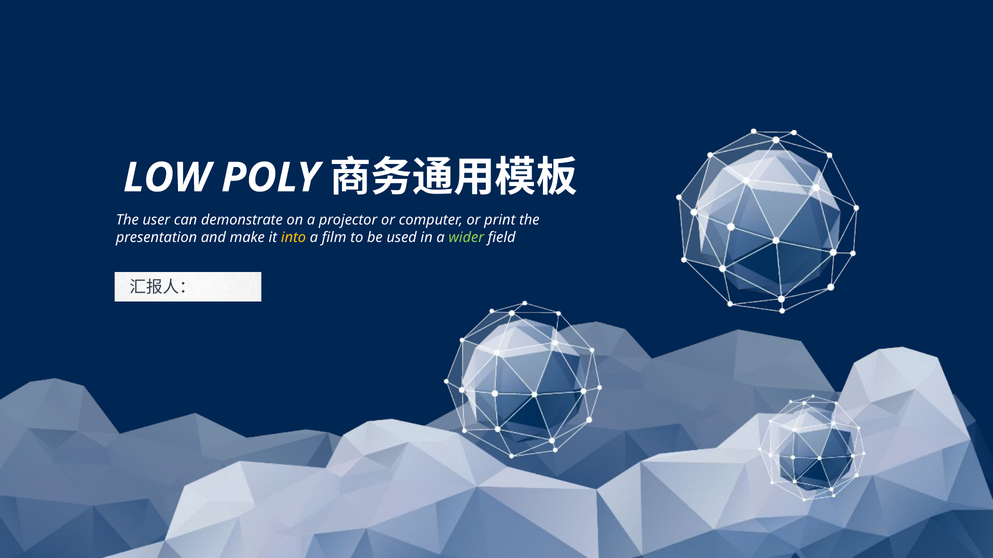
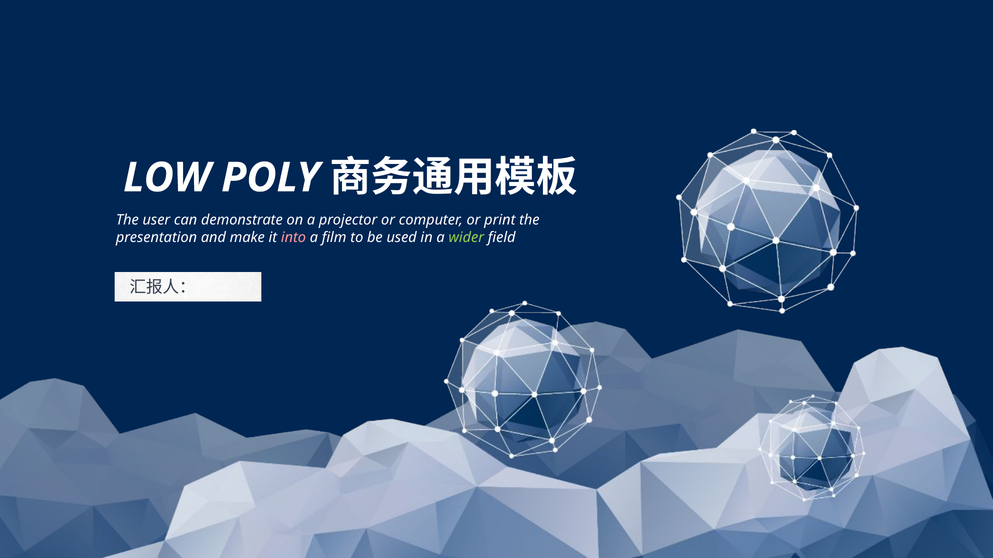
into colour: yellow -> pink (293, 238)
